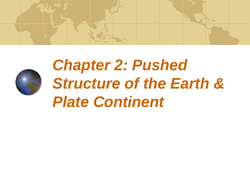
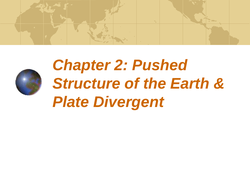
Continent: Continent -> Divergent (129, 102)
